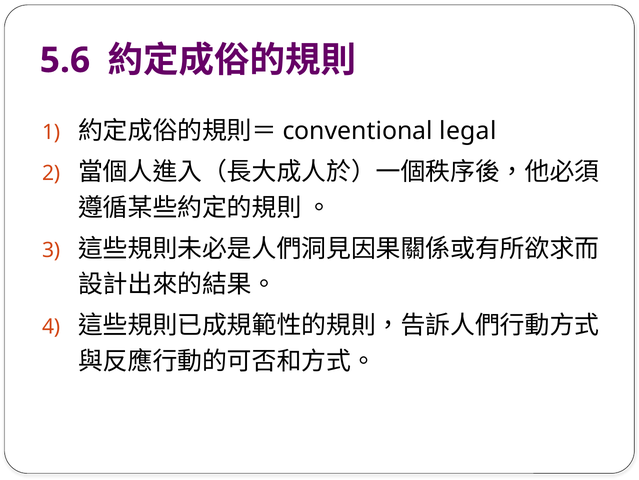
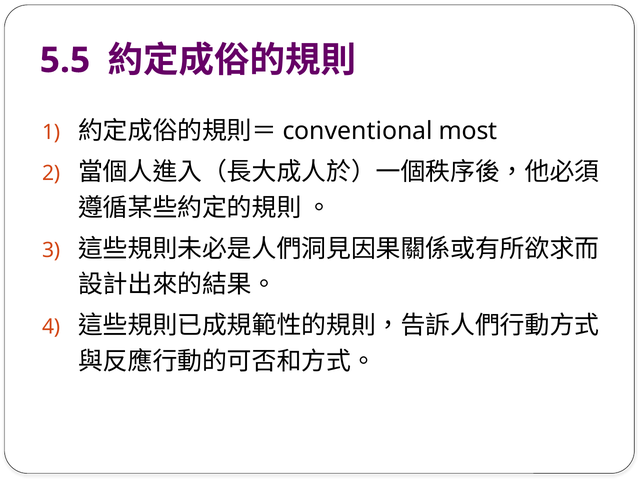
5.6: 5.6 -> 5.5 (65, 60)
legal: legal -> most (468, 131)
